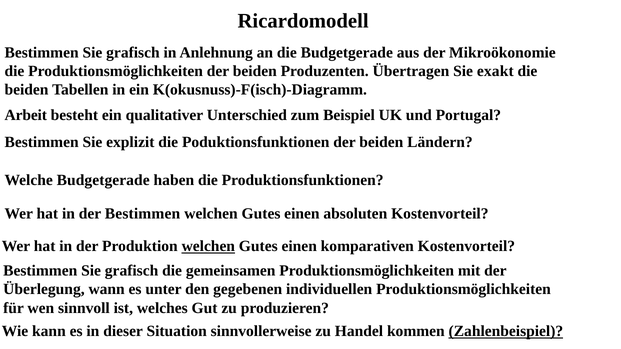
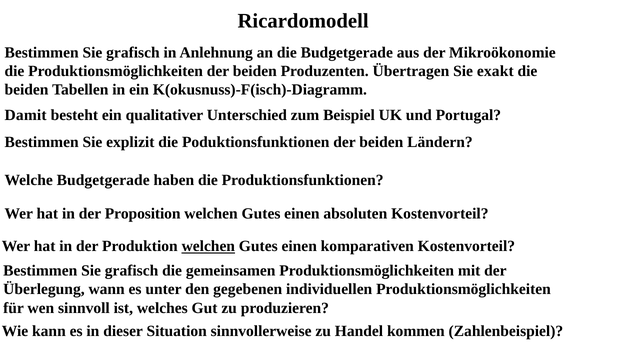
Arbeit: Arbeit -> Damit (26, 115)
der Bestimmen: Bestimmen -> Proposition (143, 214)
Zahlenbeispiel underline: present -> none (506, 332)
